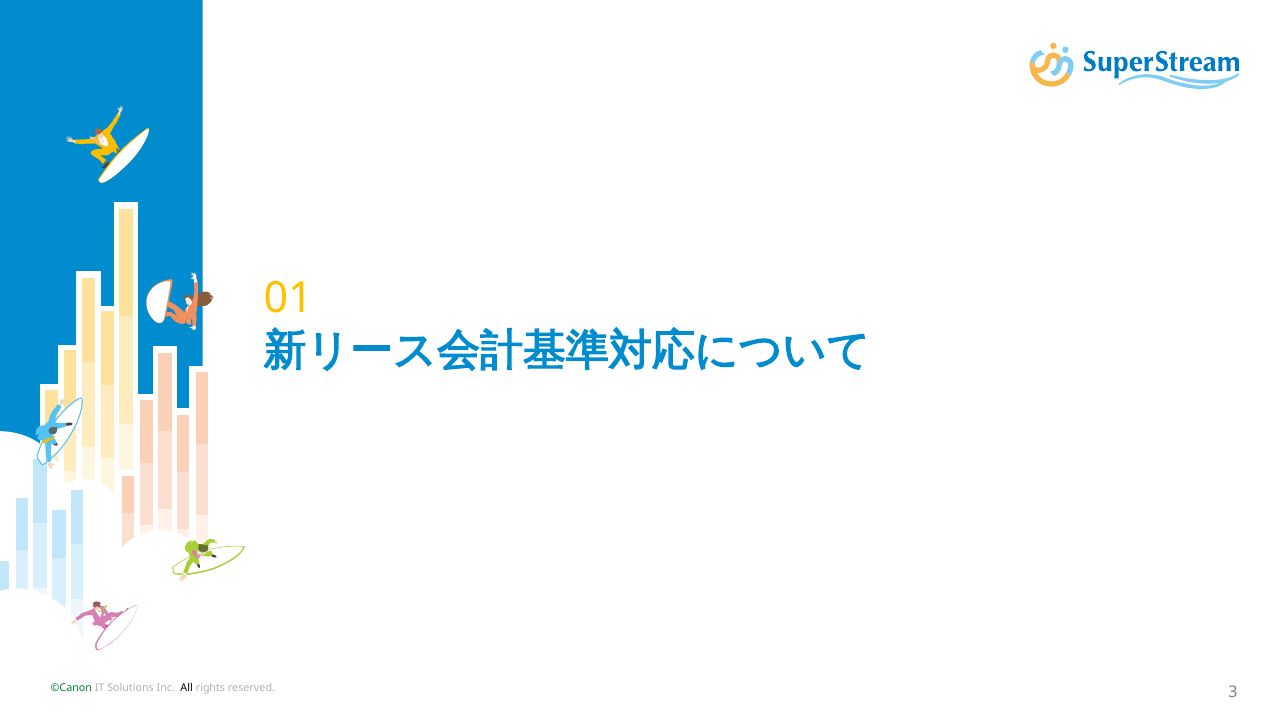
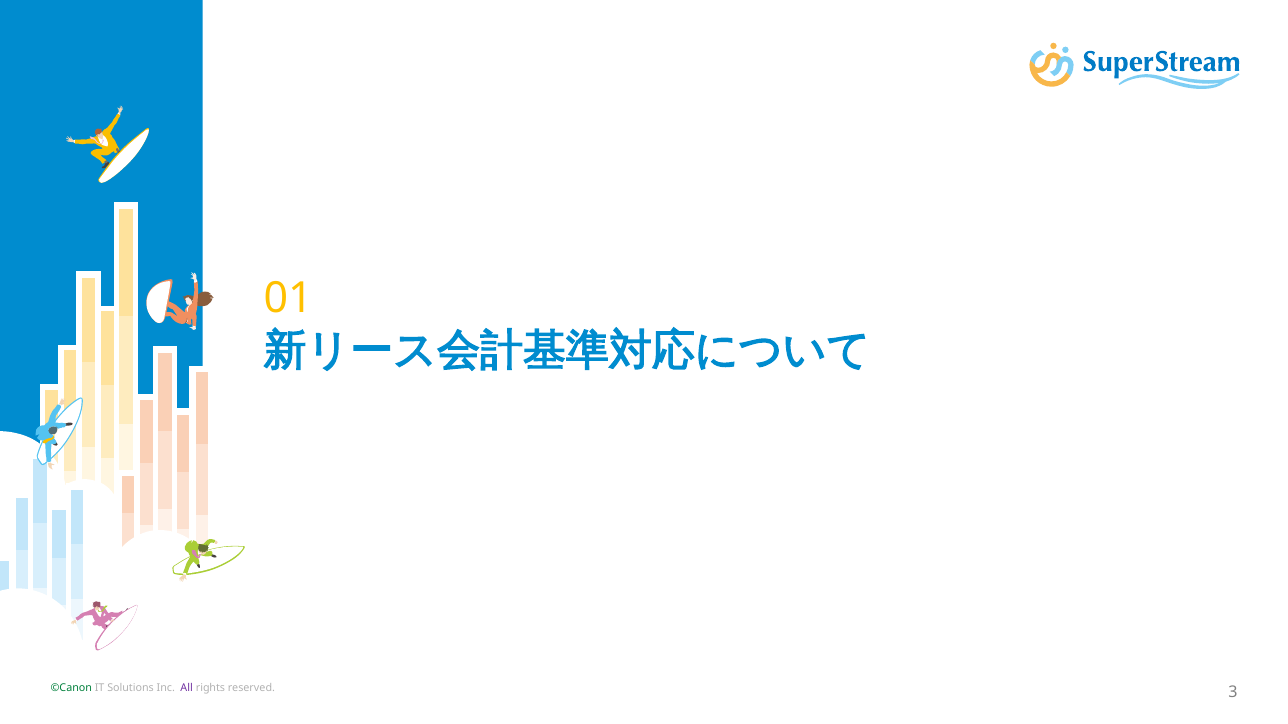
All colour: black -> purple (187, 688)
